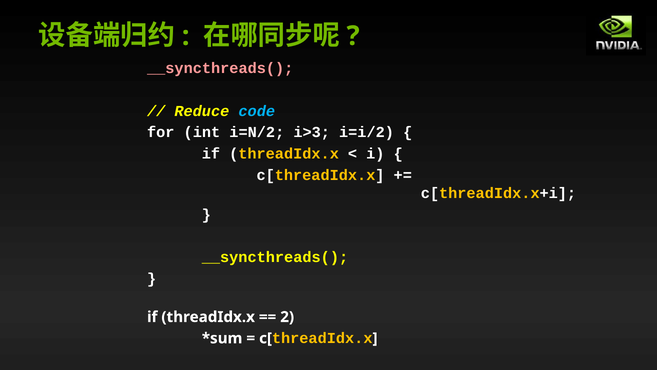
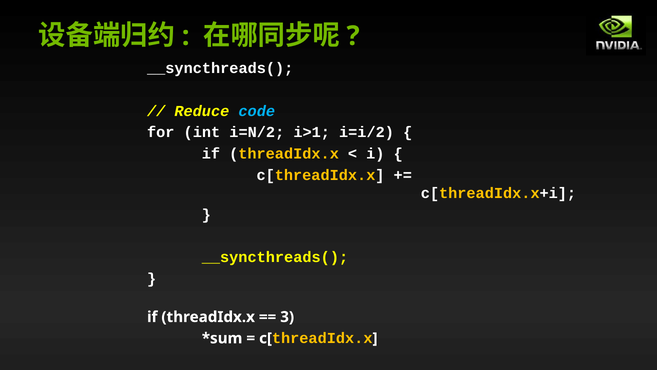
__syncthreads( colour: pink -> white (220, 68)
i>3: i>3 -> i>1 (312, 132)
2: 2 -> 3 (287, 317)
